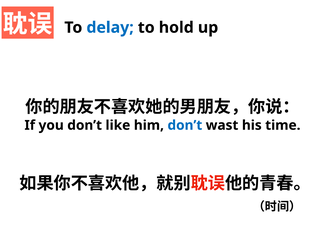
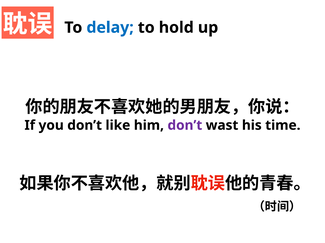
don’t colour: blue -> purple (185, 126)
